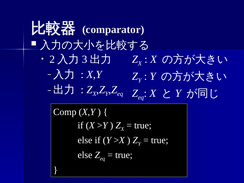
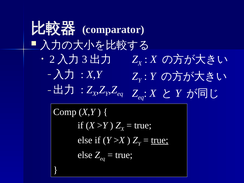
true underline: none -> present (160, 140)
